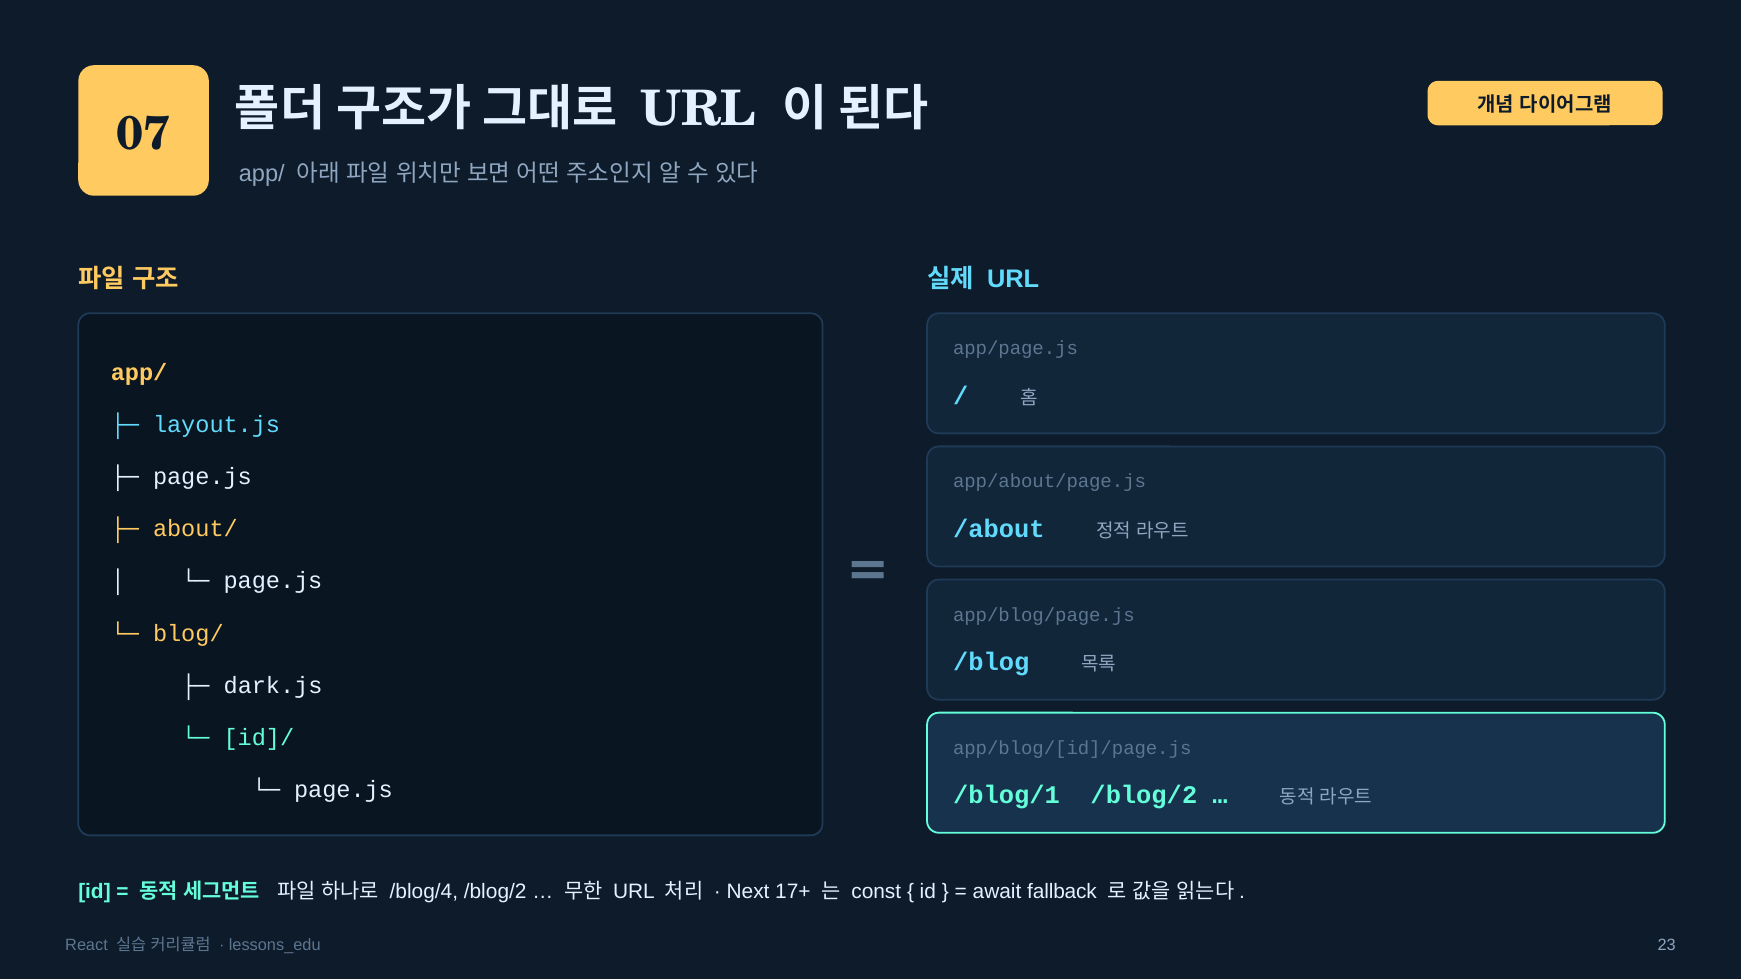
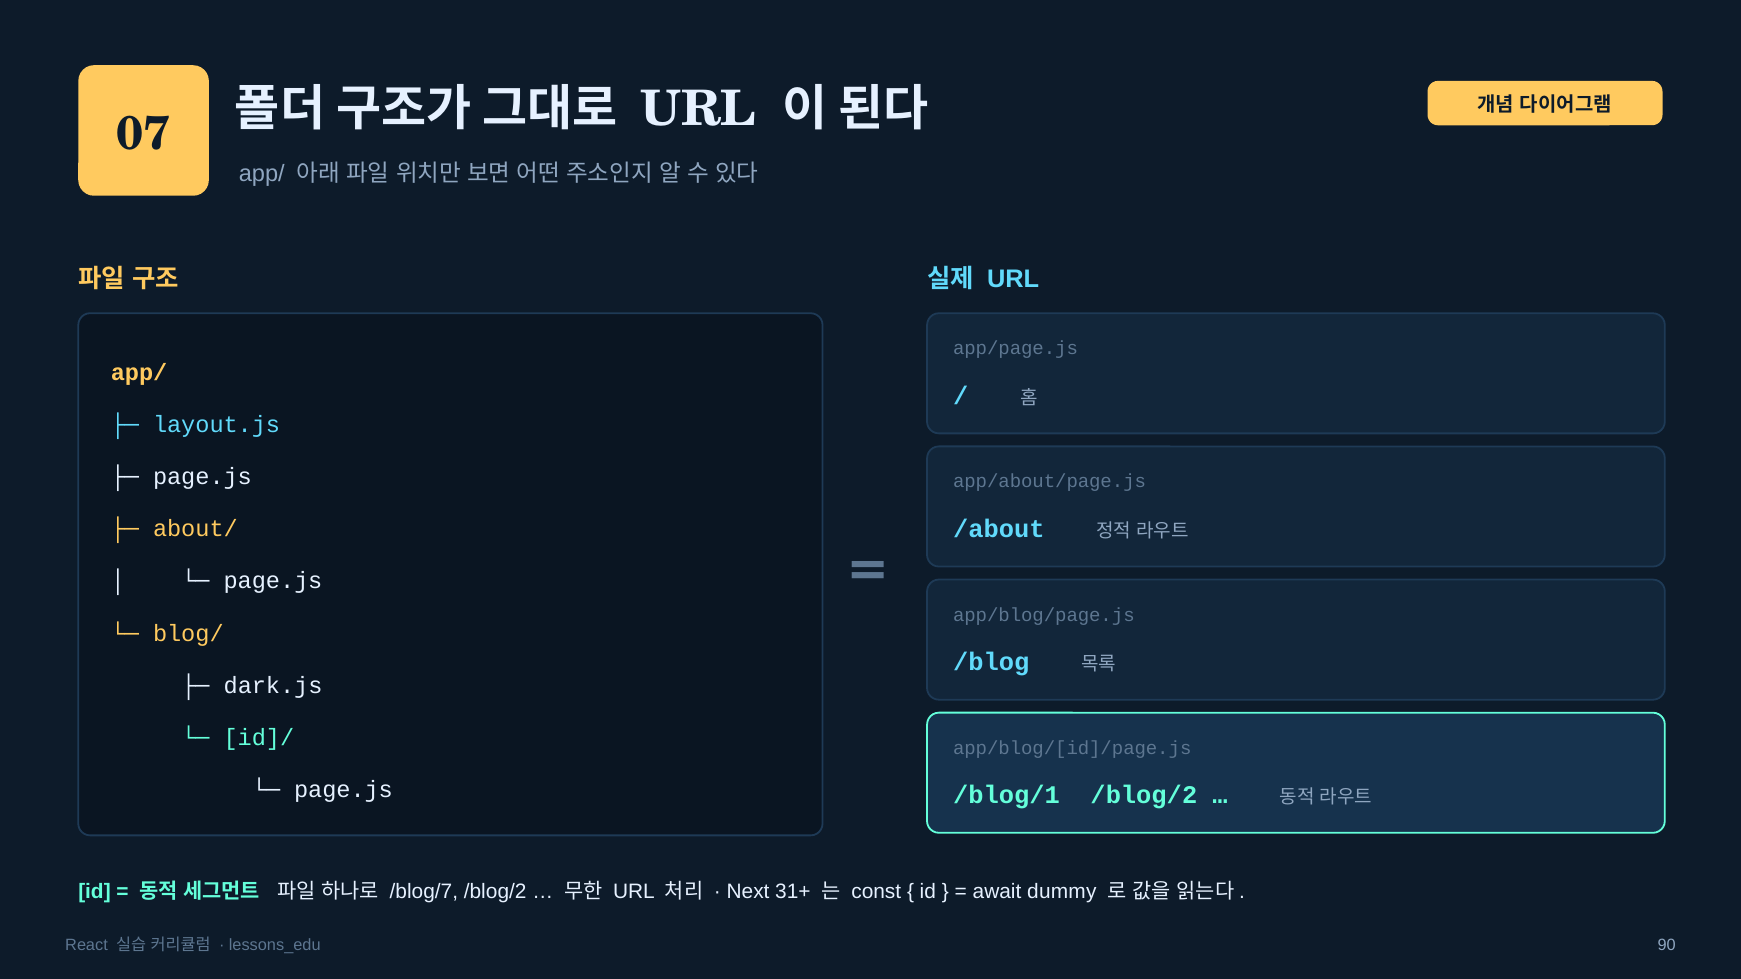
/blog/4: /blog/4 -> /blog/7 (424, 892)
17+: 17+ -> 31+ (793, 892)
fallback: fallback -> dummy (1062, 892)
23: 23 -> 90 (1667, 945)
